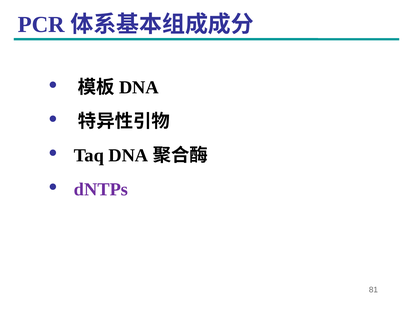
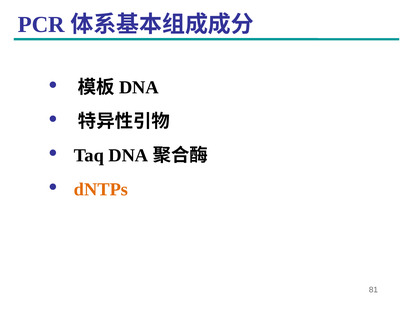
dNTPs colour: purple -> orange (101, 189)
